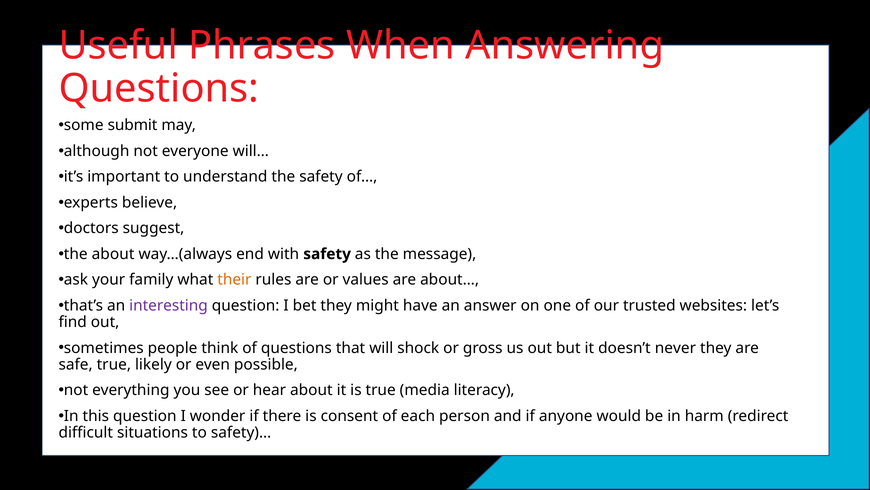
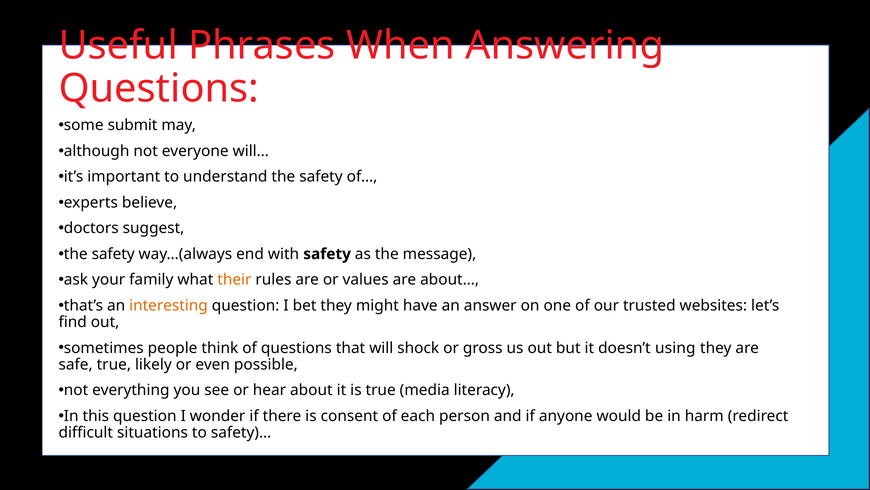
about: about -> safety (113, 254)
interesting colour: purple -> orange (168, 305)
never: never -> using (675, 347)
